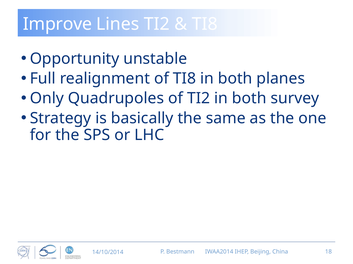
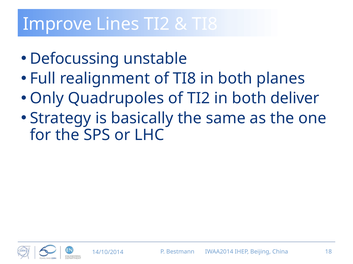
Opportunity: Opportunity -> Defocussing (75, 59)
survey: survey -> deliver (295, 99)
